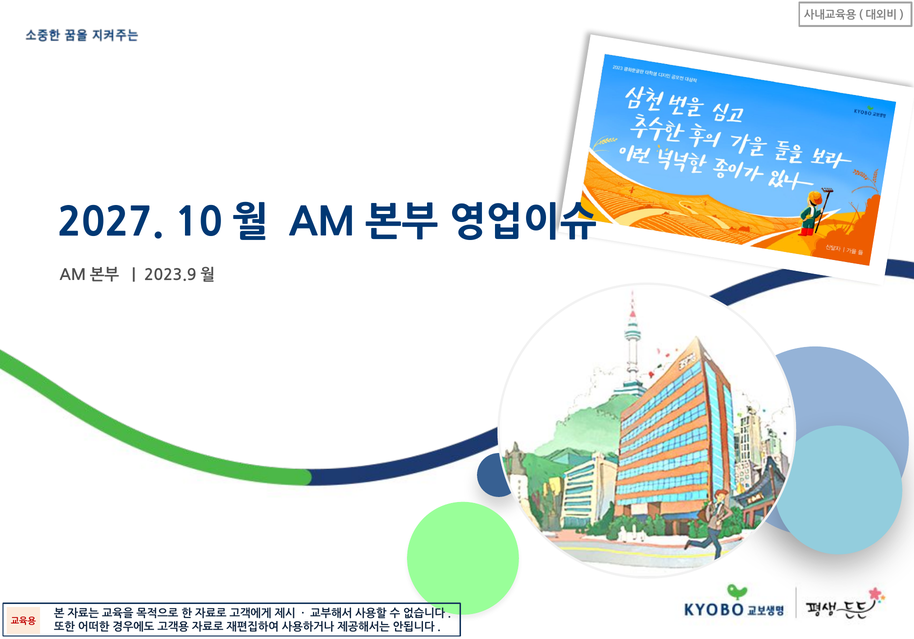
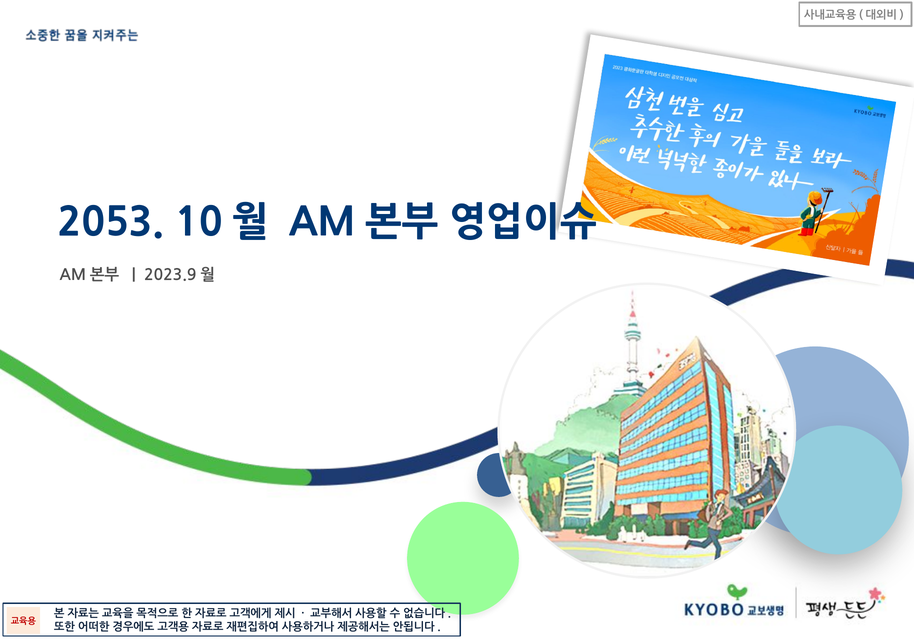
2027: 2027 -> 2053 (111, 223)
